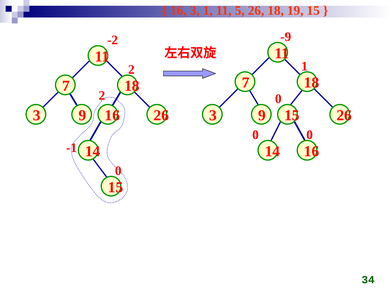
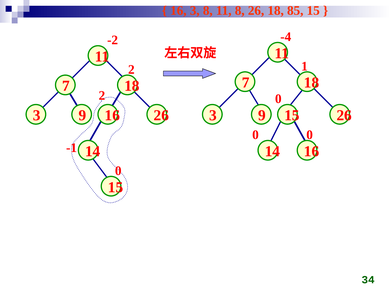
3 1: 1 -> 8 (208, 11)
11 5: 5 -> 8 (240, 11)
19: 19 -> 85 (295, 11)
-9: -9 -> -4 (286, 37)
